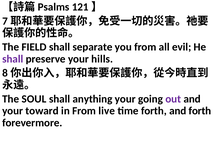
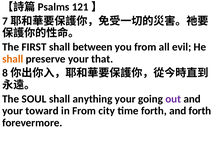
FIELD: FIELD -> FIRST (34, 47)
separate: separate -> between (93, 47)
shall colour: purple -> orange (13, 59)
hills: hills -> that (102, 59)
live: live -> city (107, 111)
